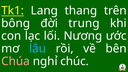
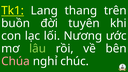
bông: bông -> buồn (16, 23)
trung: trung -> tuyên (84, 23)
lâu colour: light blue -> light green (38, 49)
